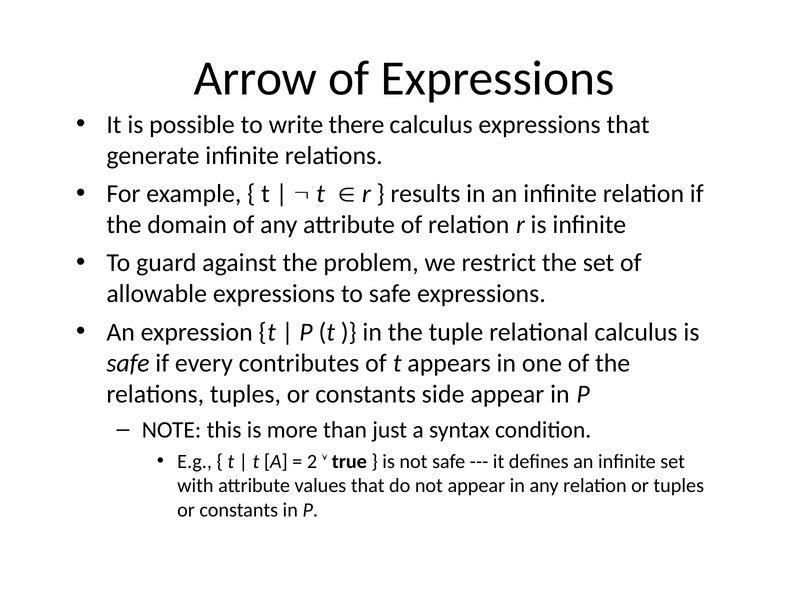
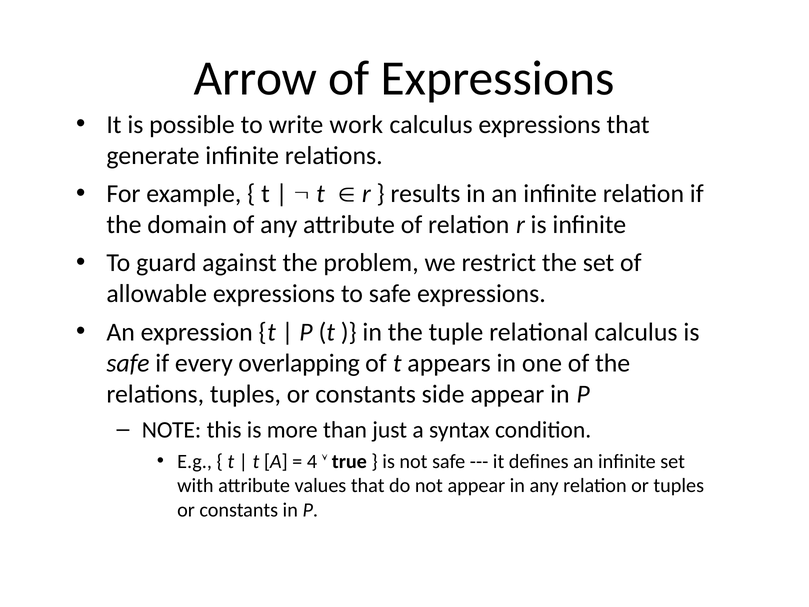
there: there -> work (356, 124)
contributes: contributes -> overlapping (299, 363)
2: 2 -> 4 (312, 461)
